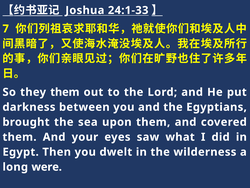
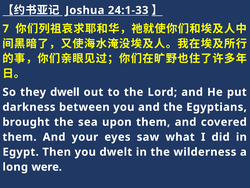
they them: them -> dwell (65, 92)
